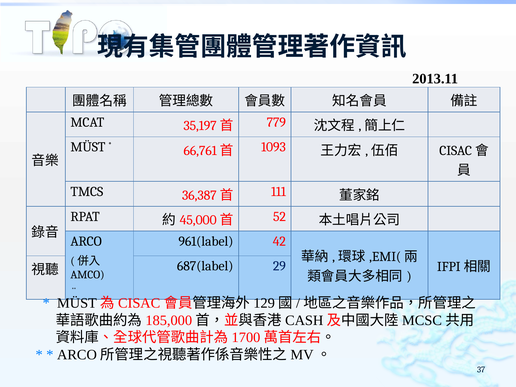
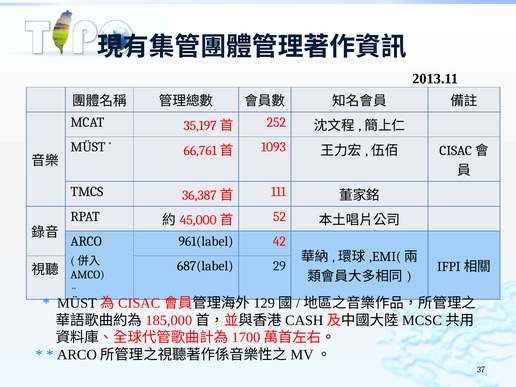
779: 779 -> 252 (276, 122)
